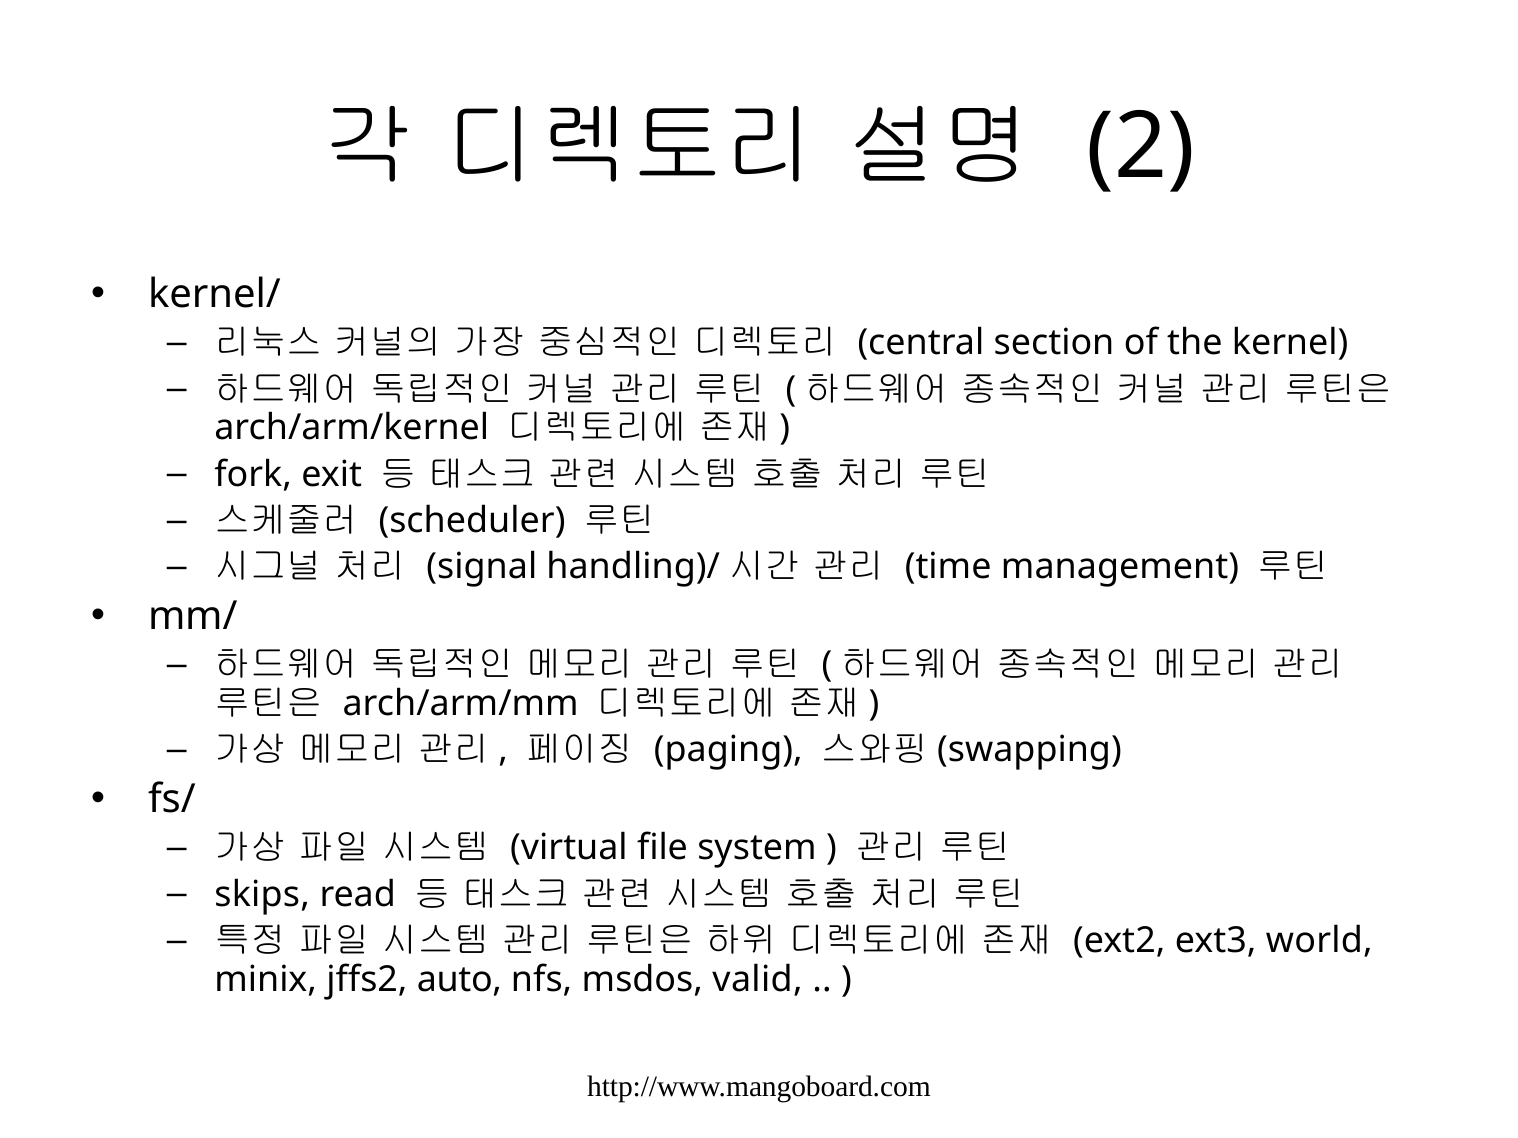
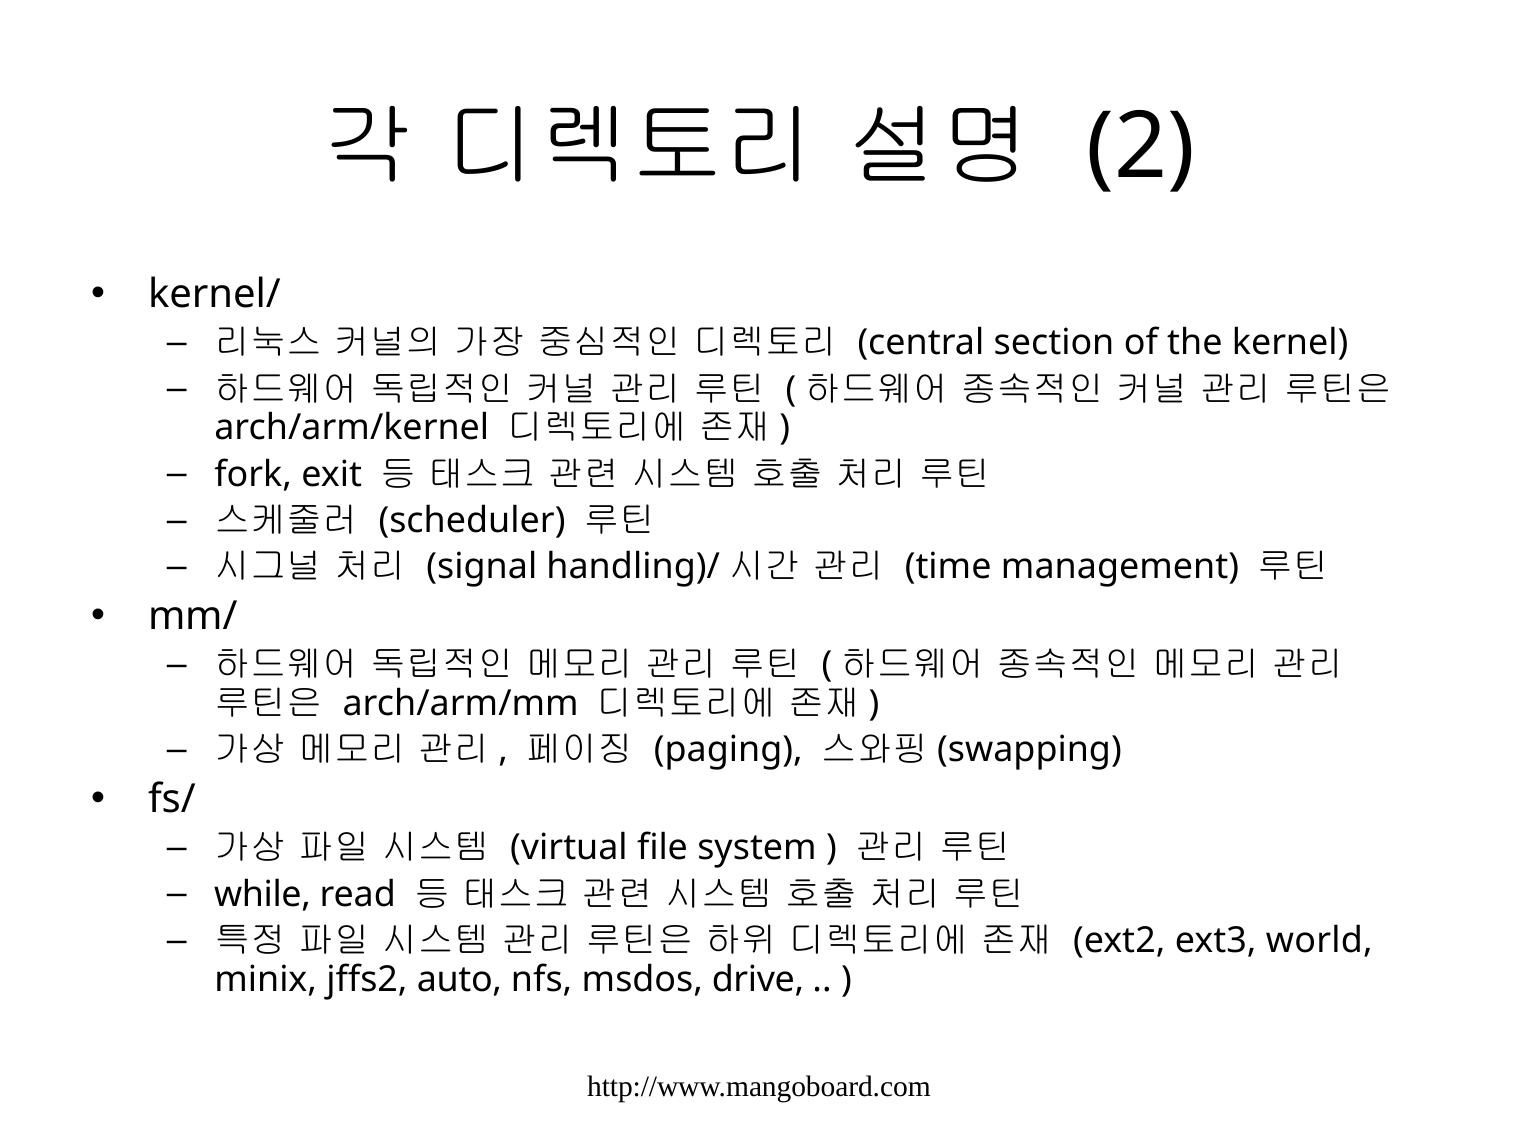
skips: skips -> while (263, 895)
valid: valid -> drive (758, 980)
